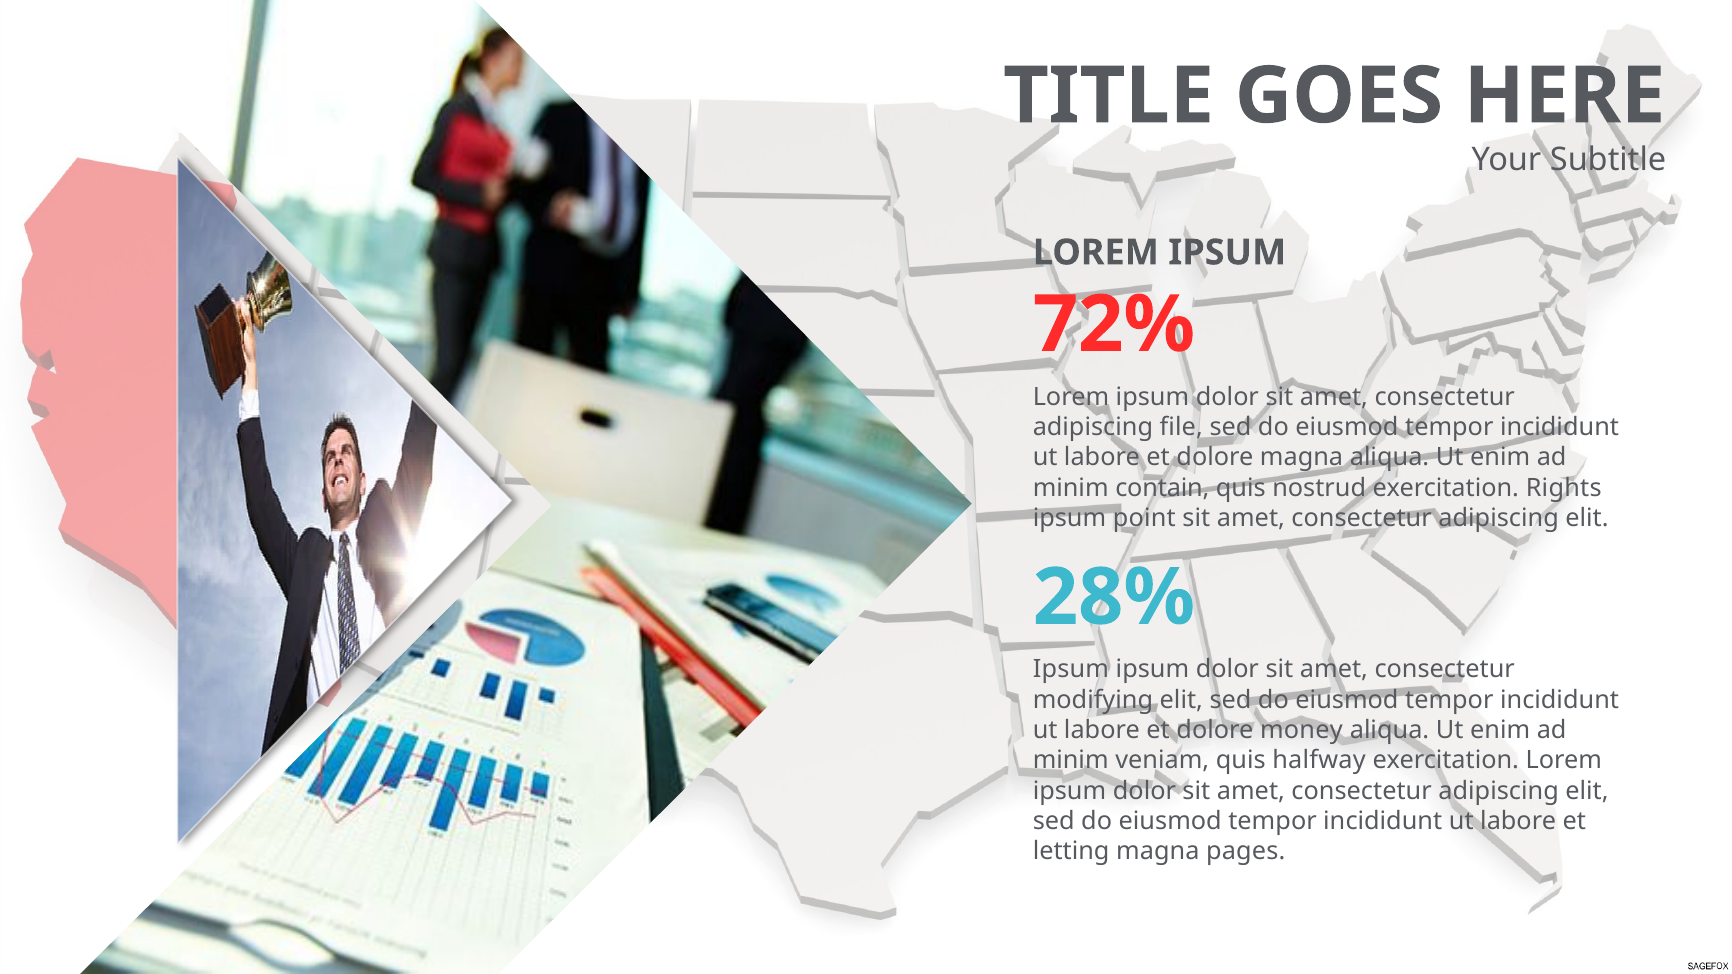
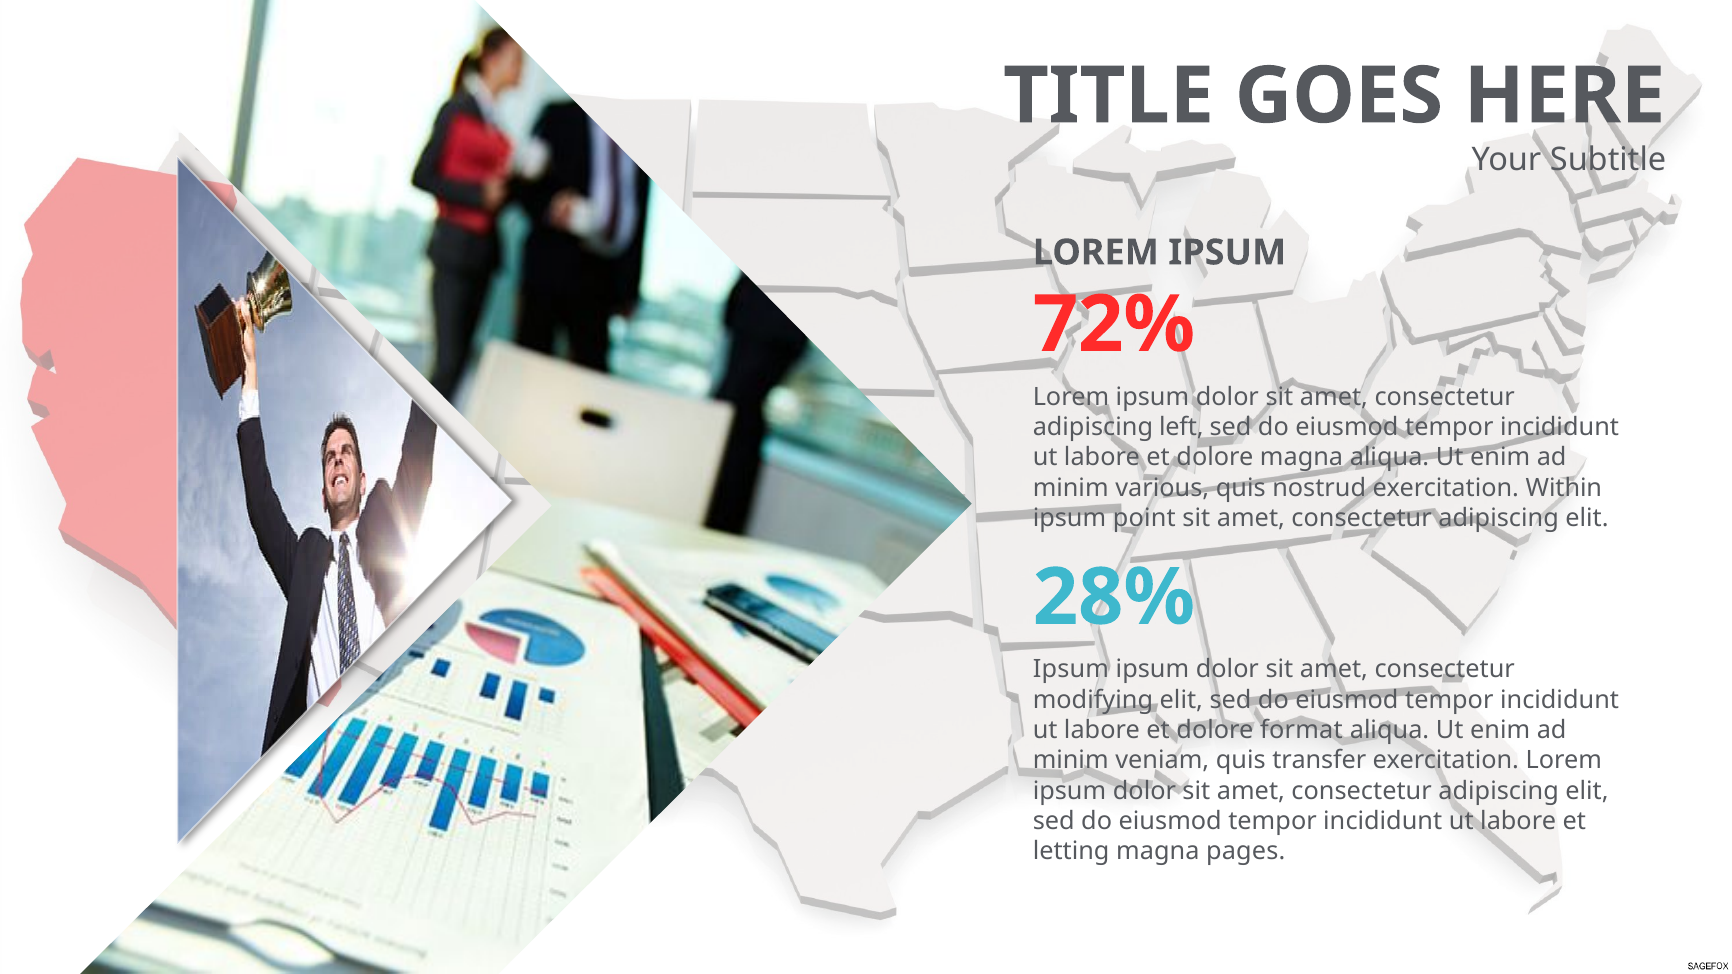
file: file -> left (1181, 427)
contain: contain -> various (1162, 488)
Rights: Rights -> Within (1564, 488)
money: money -> format (1301, 730)
halfway: halfway -> transfer (1319, 761)
